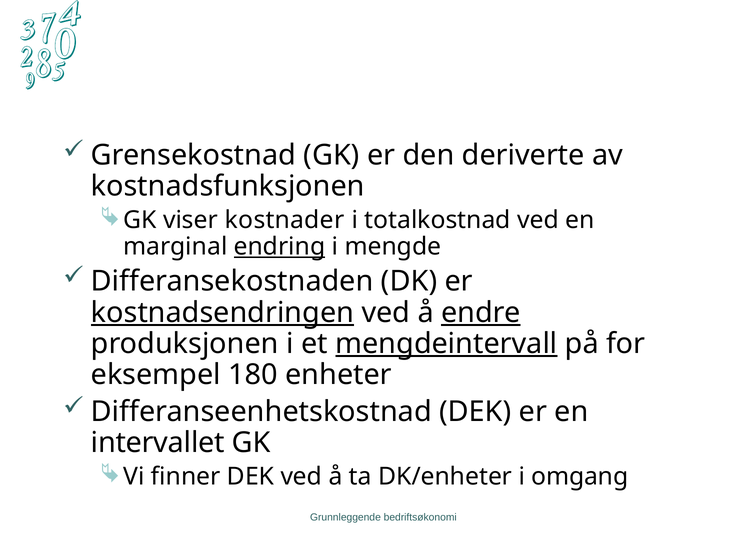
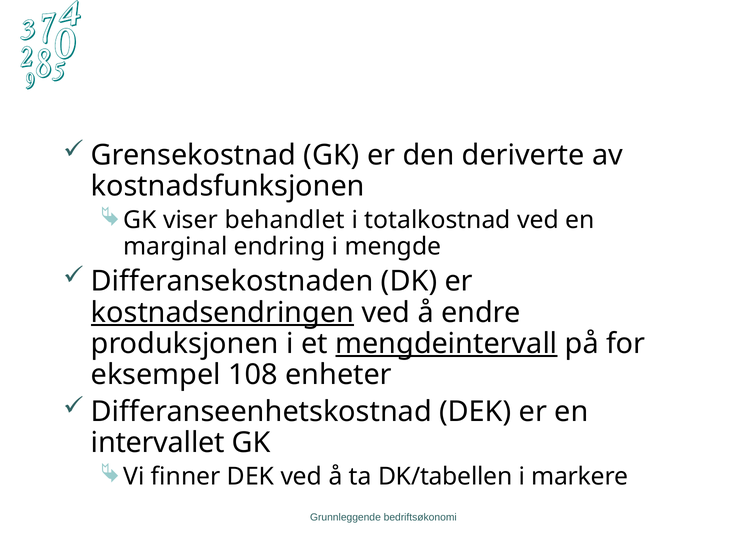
kostnader: kostnader -> behandlet (285, 220)
endring underline: present -> none (280, 247)
endre underline: present -> none (481, 313)
180: 180 -> 108 (253, 375)
DK/enheter: DK/enheter -> DK/tabellen (445, 477)
omgang: omgang -> markere (580, 477)
